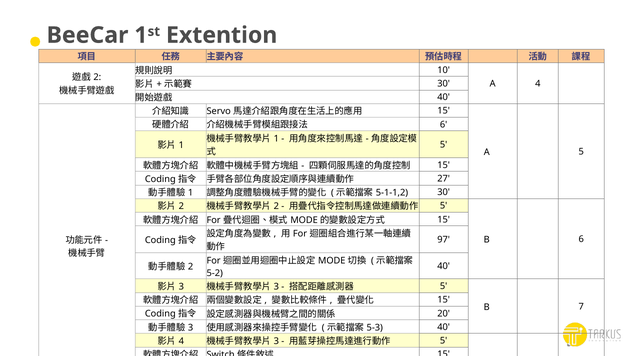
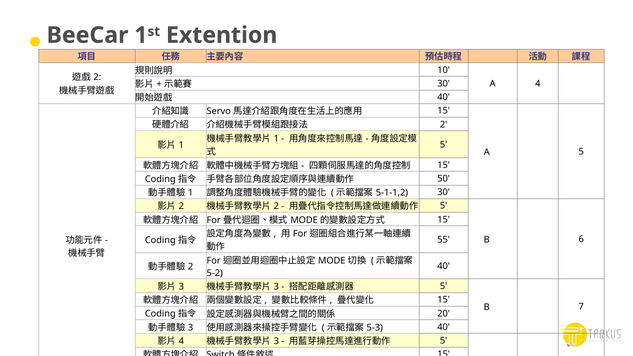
6: 6 -> 2 (444, 125)
27: 27 -> 50 (444, 179)
97: 97 -> 55 (444, 240)
